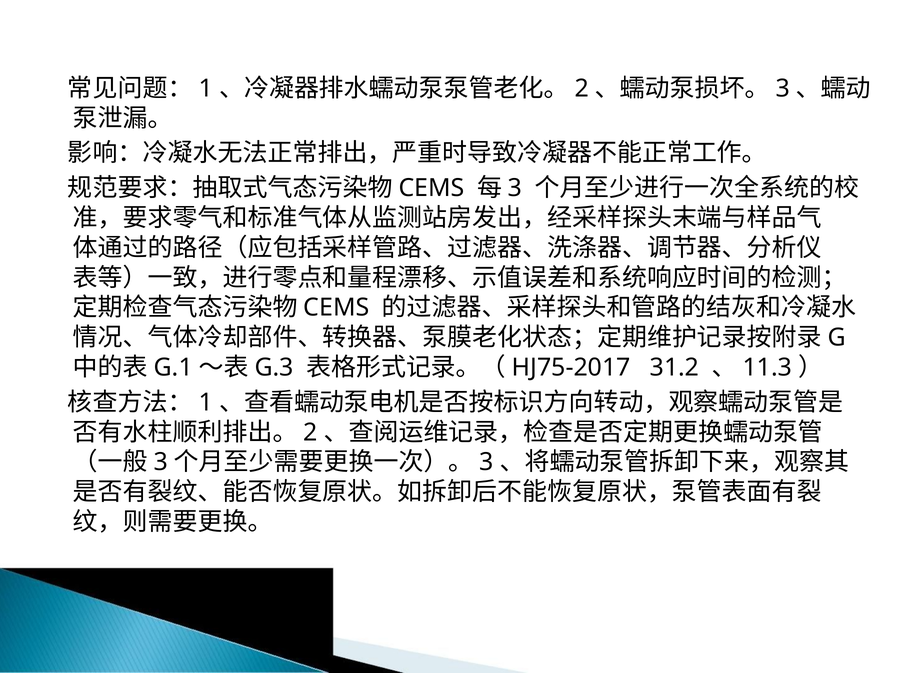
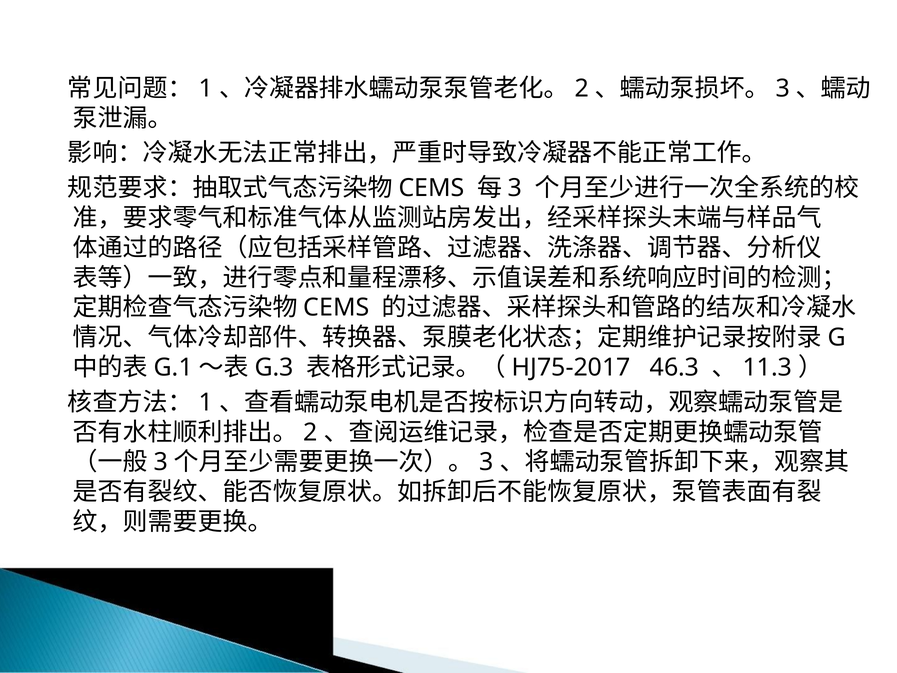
31.2: 31.2 -> 46.3 (674, 367)
